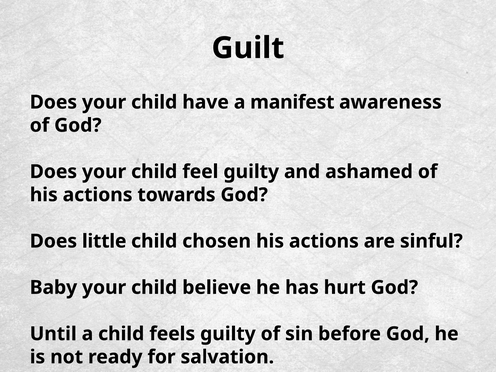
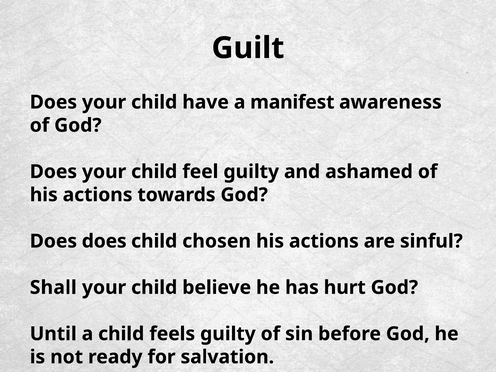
Does little: little -> does (104, 241)
Baby: Baby -> Shall (53, 287)
